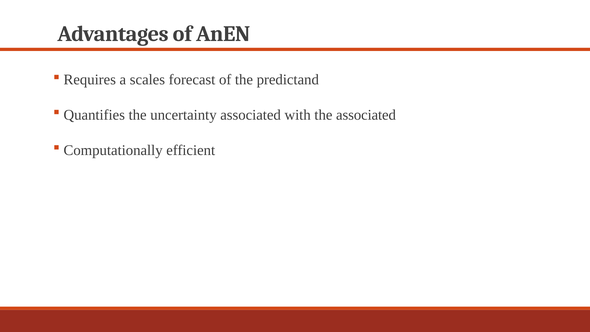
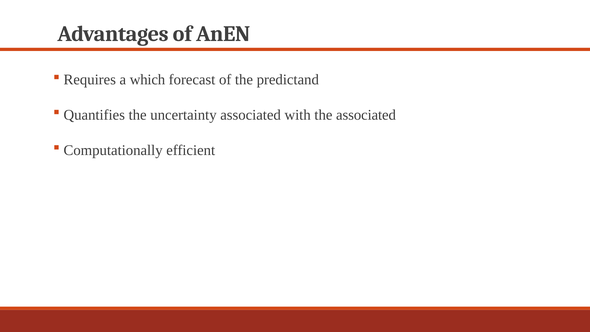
scales: scales -> which (147, 80)
